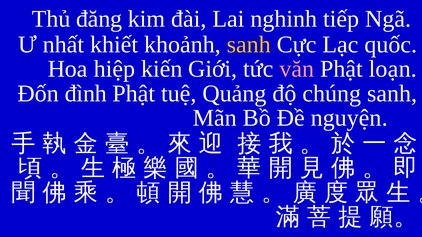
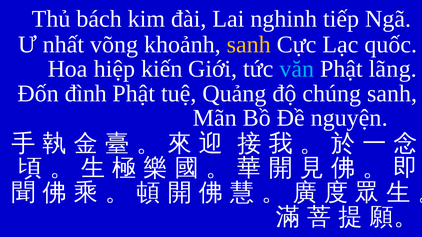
đăng: đăng -> bách (99, 19)
khiết: khiết -> võng (114, 45)
văn colour: pink -> light blue (297, 69)
loạn: loạn -> lãng (393, 69)
